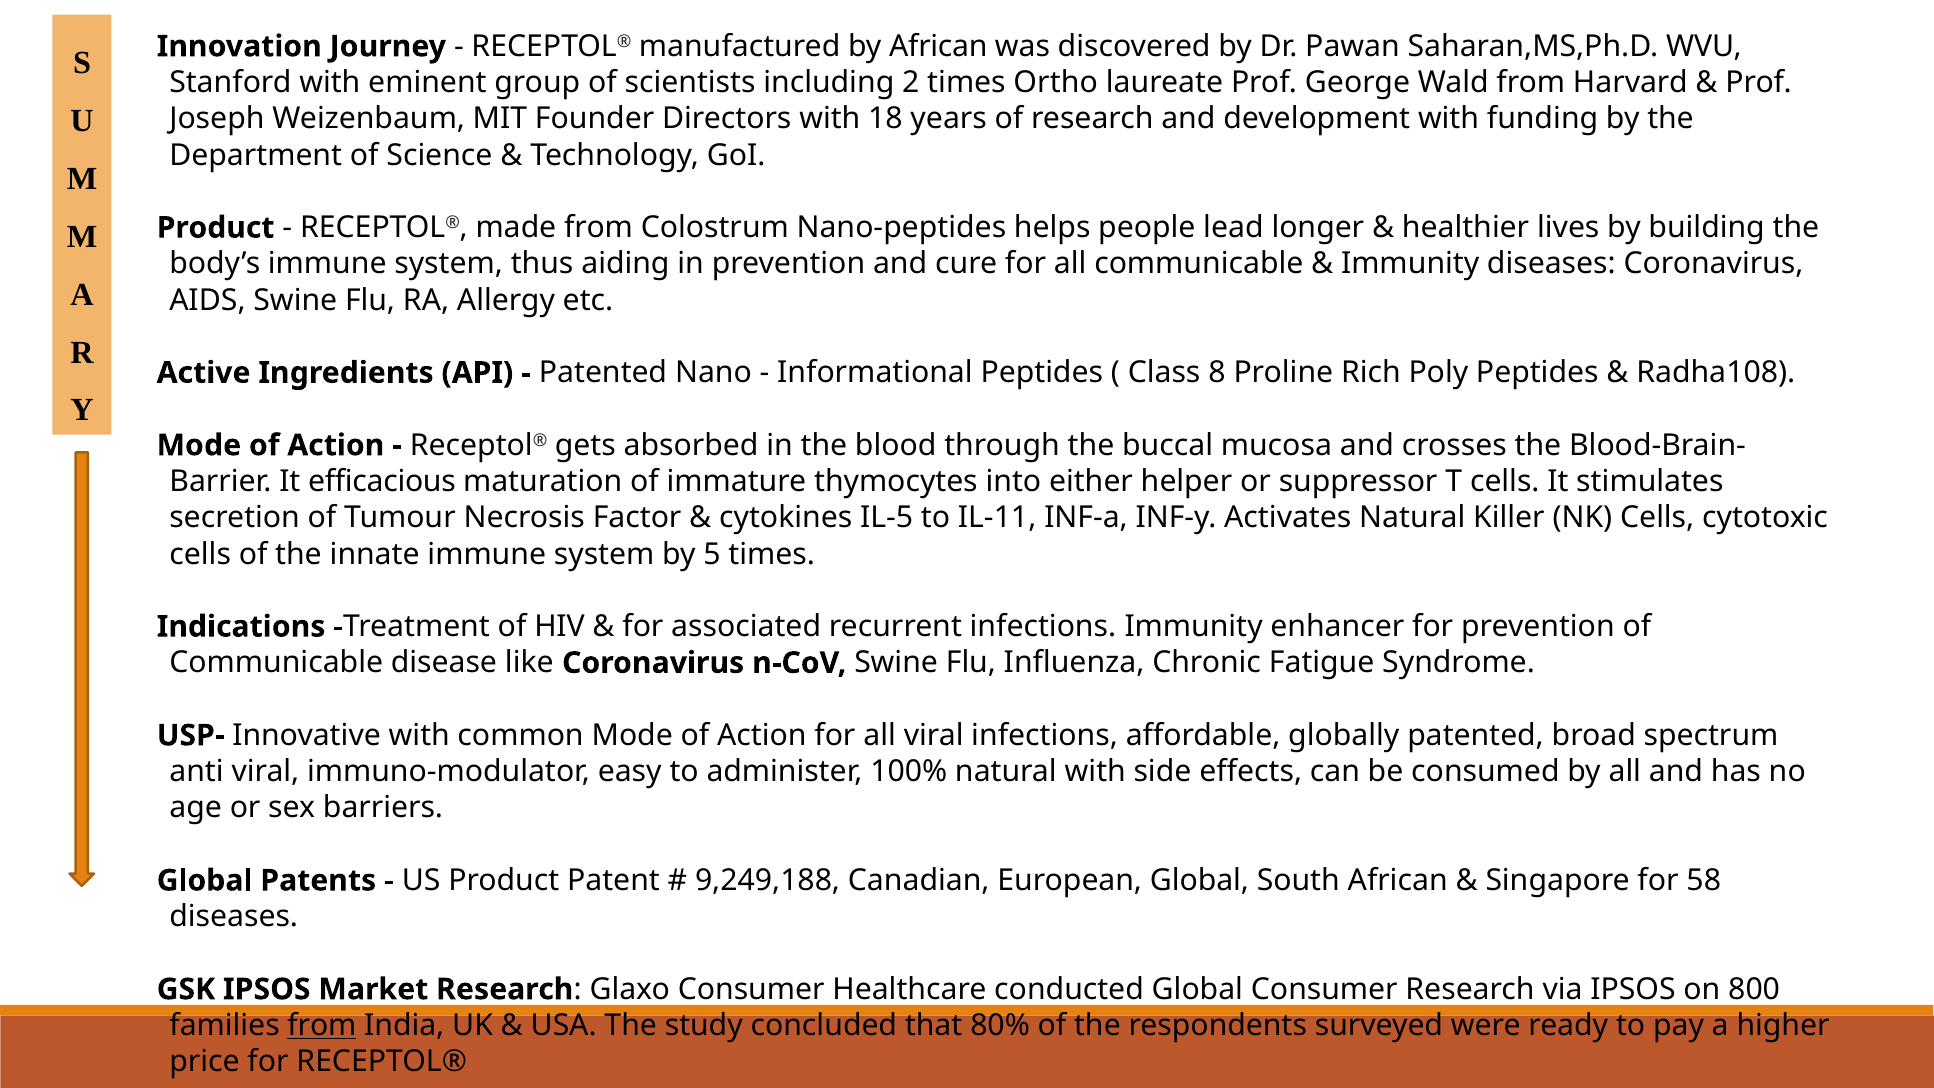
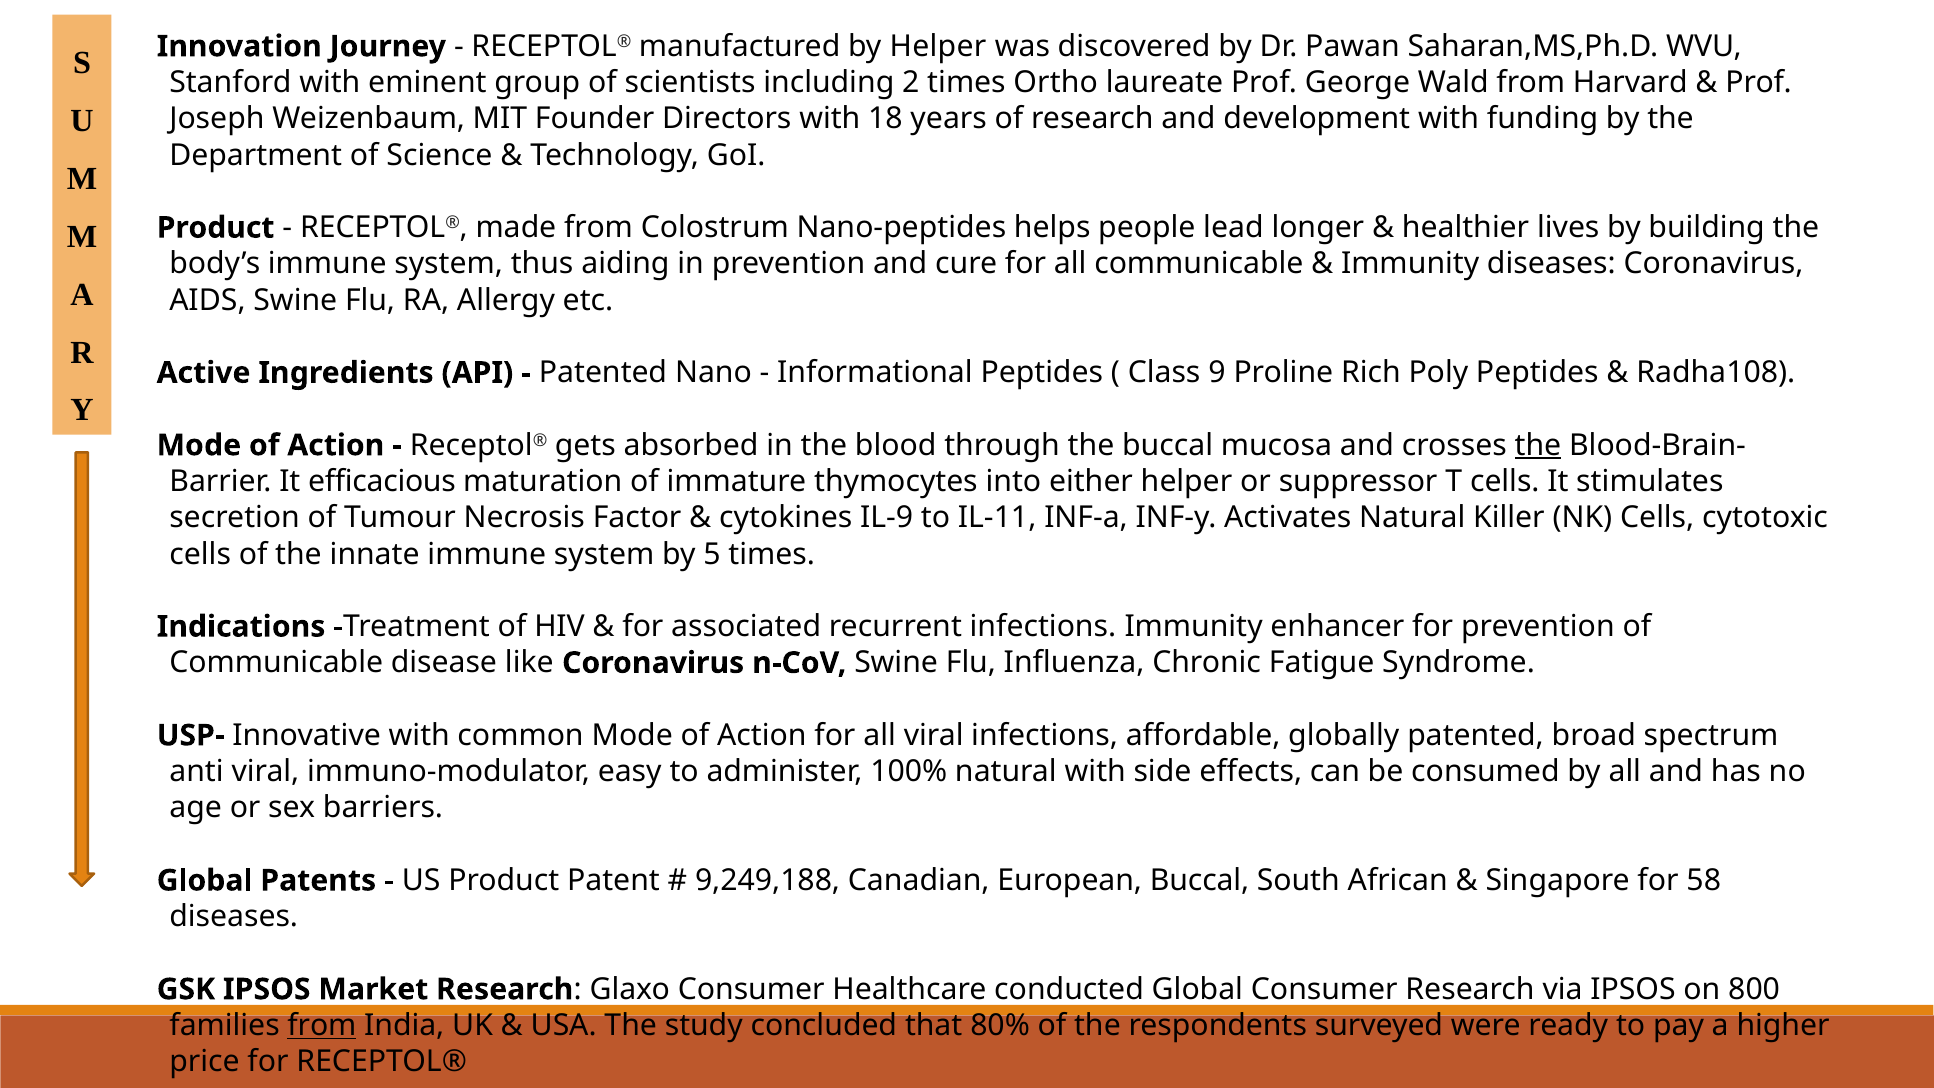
by African: African -> Helper (938, 46)
8: 8 -> 9 (1217, 373)
the underline: none -> present (1538, 445)
IL-5: IL-5 -> IL-9 (887, 518)
European Global: Global -> Buccal (1200, 880)
